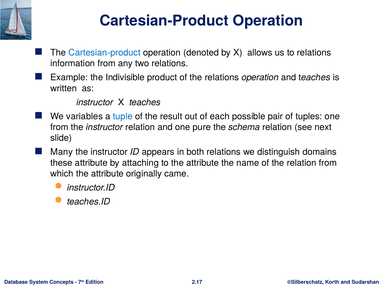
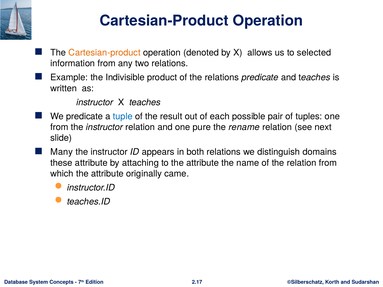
Cartesian-product colour: blue -> orange (105, 53)
to relations: relations -> selected (314, 53)
relations operation: operation -> predicate (260, 77)
We variables: variables -> predicate (85, 116)
schema: schema -> rename (244, 127)
